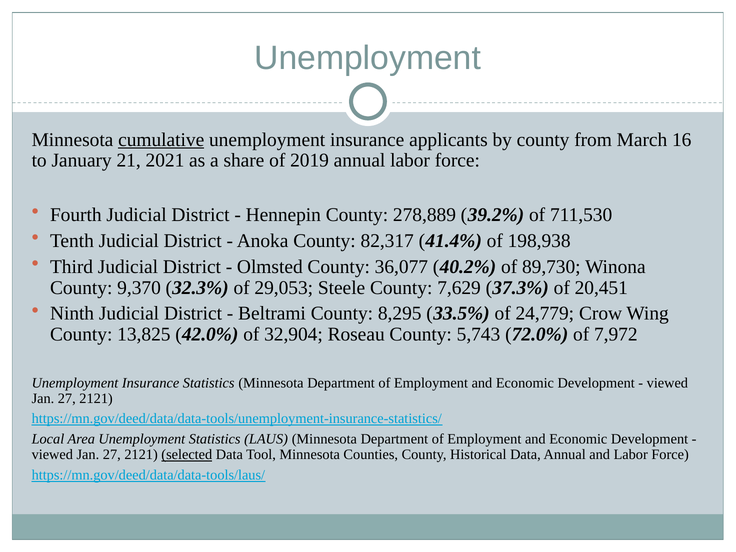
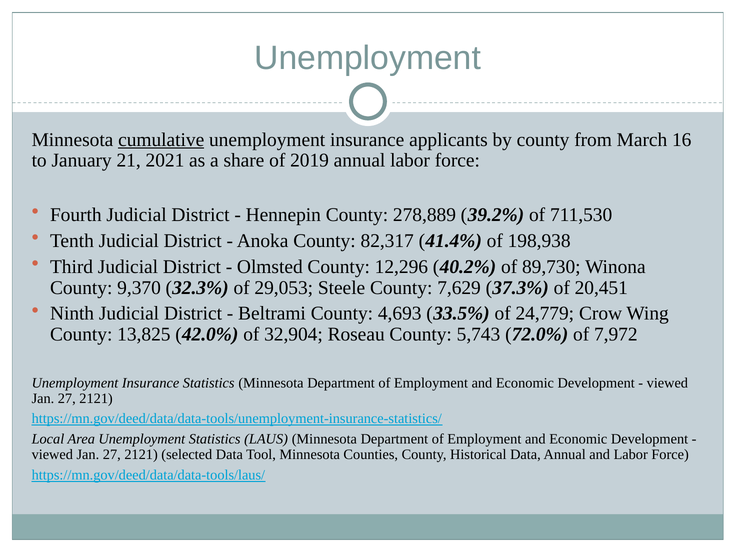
36,077: 36,077 -> 12,296 (401, 267)
8,295: 8,295 -> 4,693 (400, 314)
selected underline: present -> none (187, 455)
